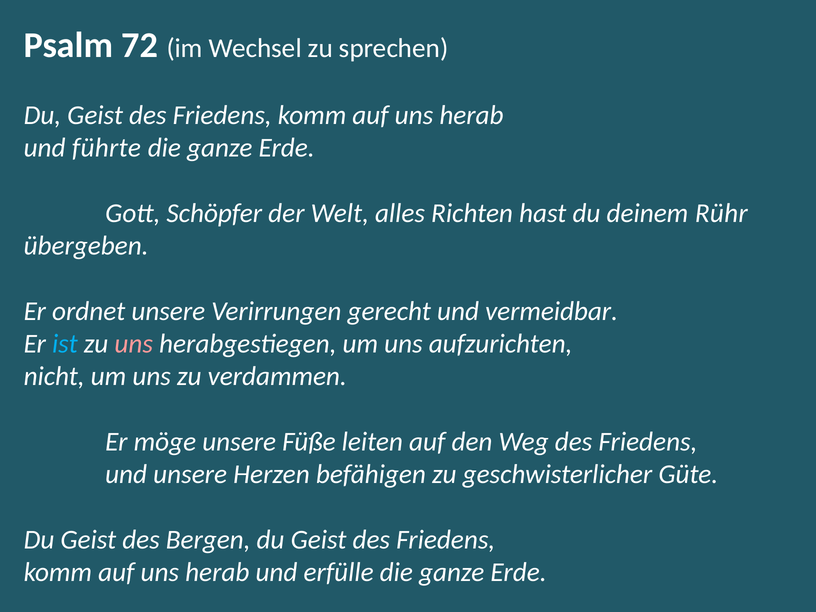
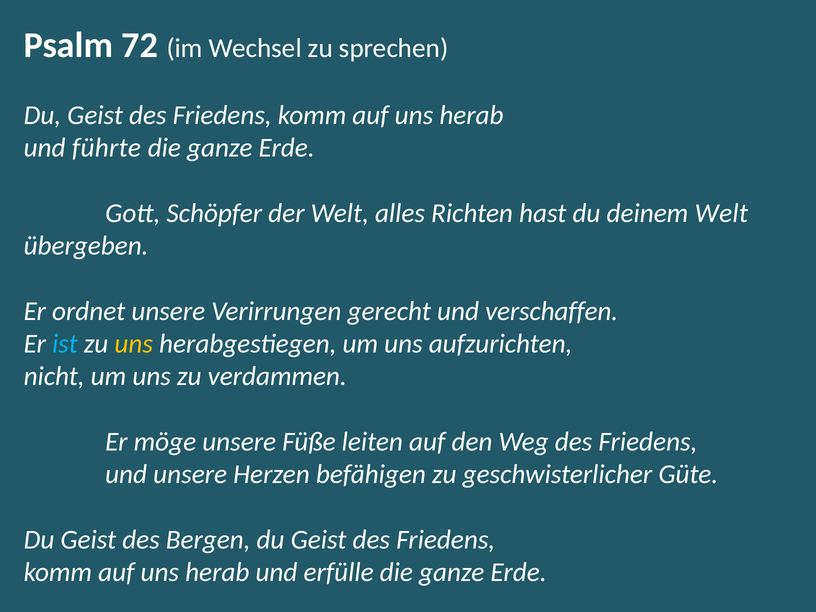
deinem Rühr: Rühr -> Welt (721, 213)
vermeidbar: vermeidbar -> verschaffen (552, 311)
uns colour: pink -> yellow (134, 344)
